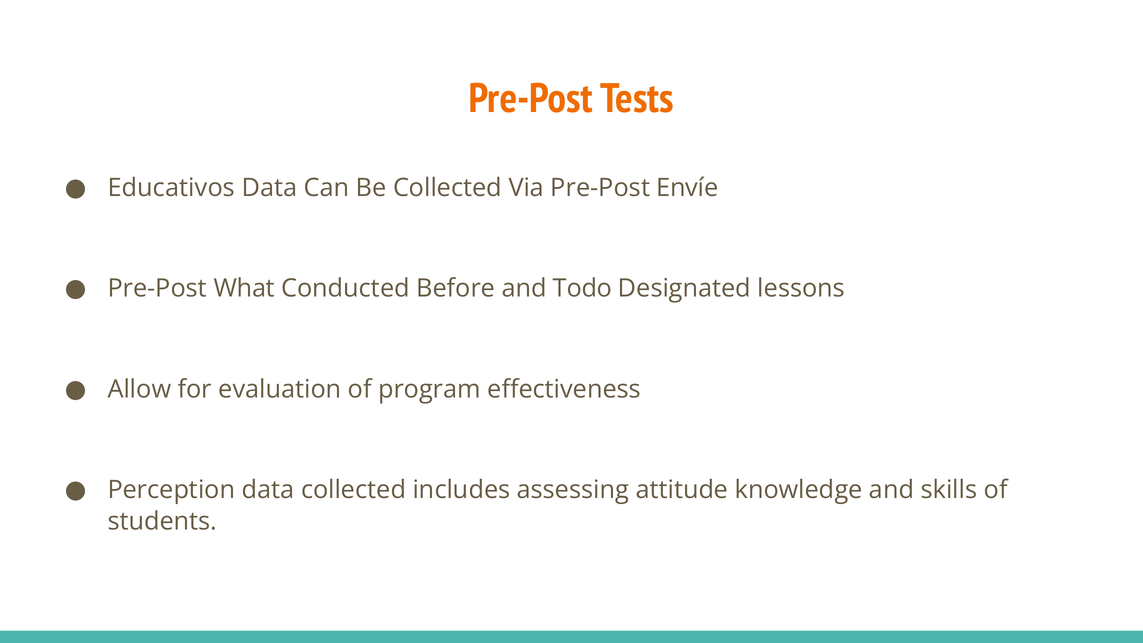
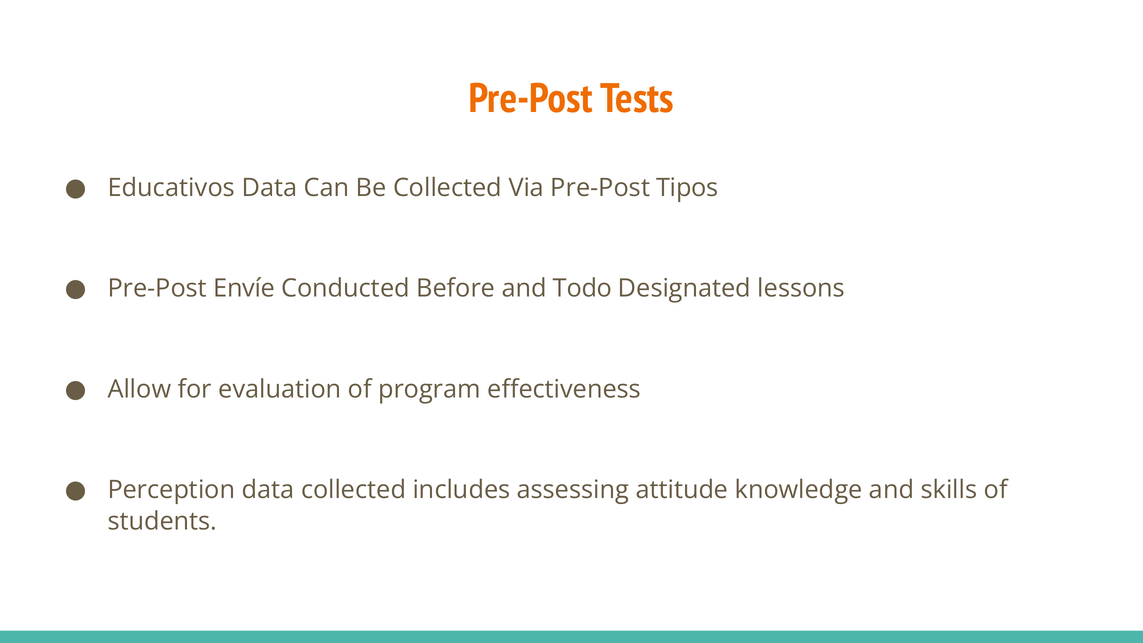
Envíe: Envíe -> Tipos (687, 188)
What: What -> Envíe (244, 288)
